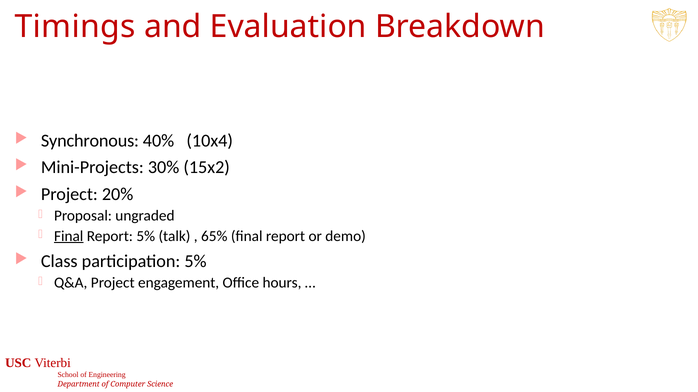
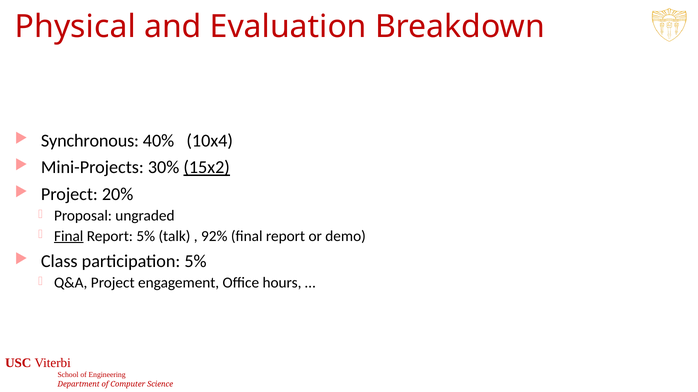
Timings: Timings -> Physical (75, 27)
15x2 underline: none -> present (207, 168)
65%: 65% -> 92% (214, 236)
